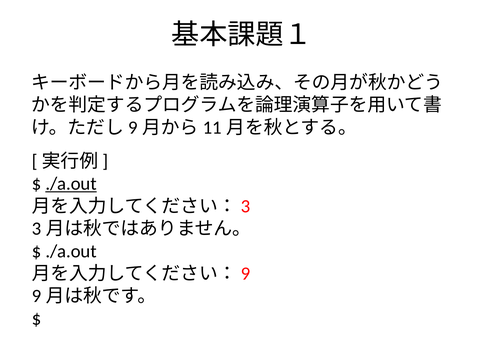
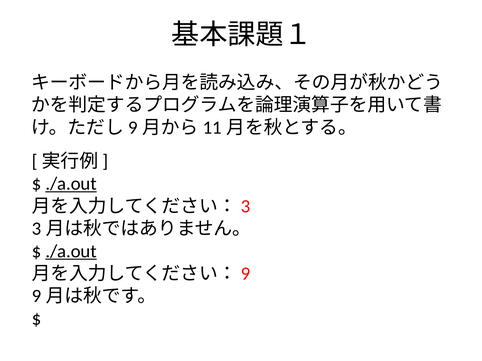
./a.out underline: none -> present (71, 252)
